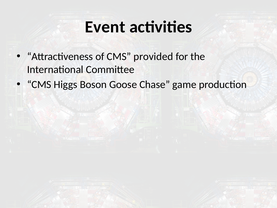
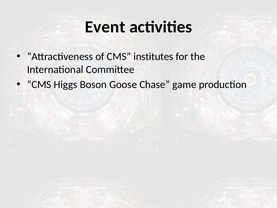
provided: provided -> institutes (153, 56)
